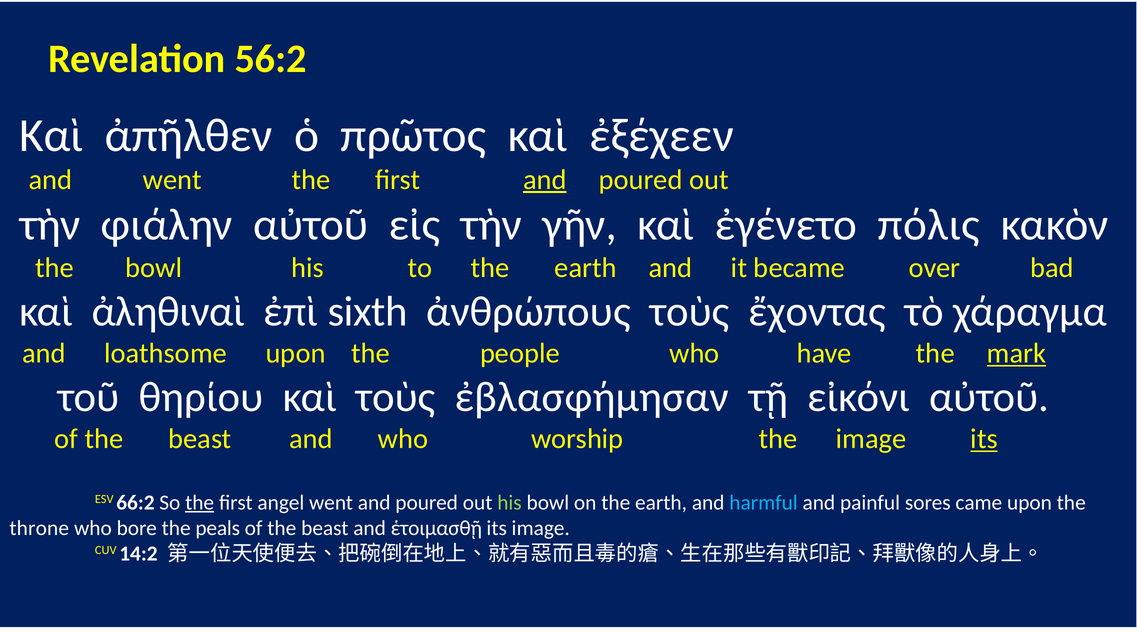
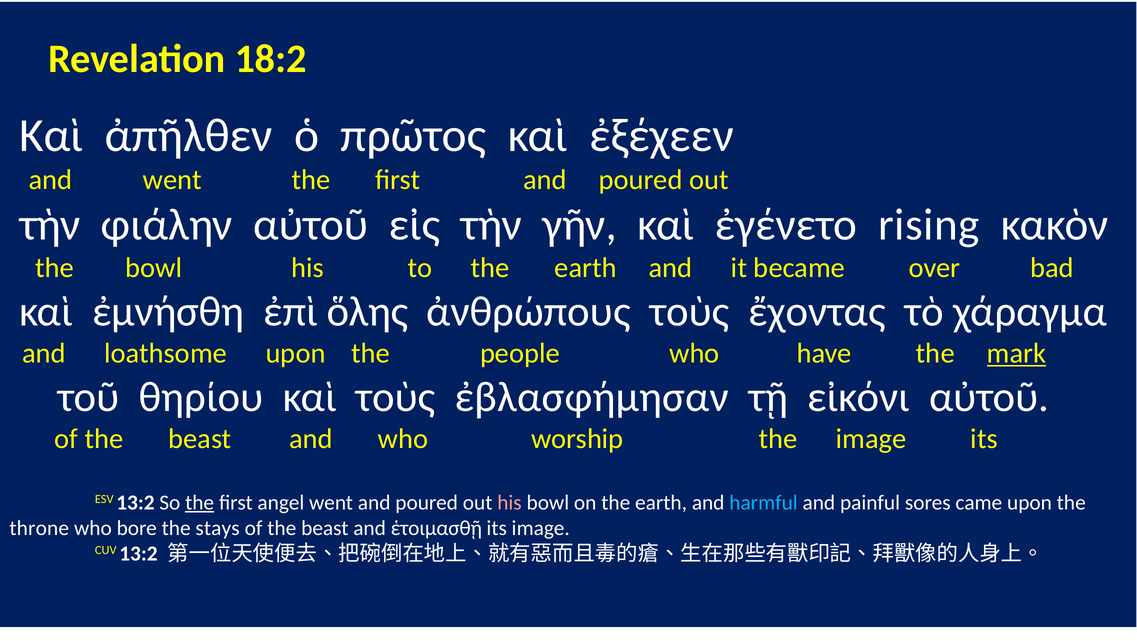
56:2: 56:2 -> 18:2 (271, 59)
and underline: present -> none (545, 180)
πόλις: πόλις -> rising (929, 225)
ἀληθιναὶ: ἀληθιναὶ -> ἐμνήσθη (168, 312)
sixth: sixth -> ὅλης (368, 312)
its underline: present -> none (984, 439)
ESV 66:2: 66:2 -> 13:2 (135, 503)
his colour: light green -> pink (509, 503)
peals: peals -> stays (218, 528)
CUV 14:2: 14:2 -> 13:2 (138, 554)
